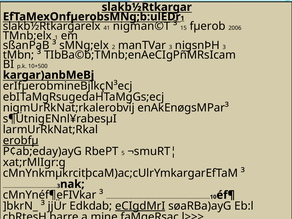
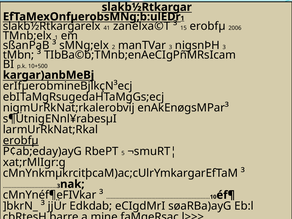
nigman©T: nigman©T -> zanelxa©T (142, 26)
15 fµerob: fµerob -> erobfµ (208, 26)
eCIgdMrI underline: present -> none (140, 206)
